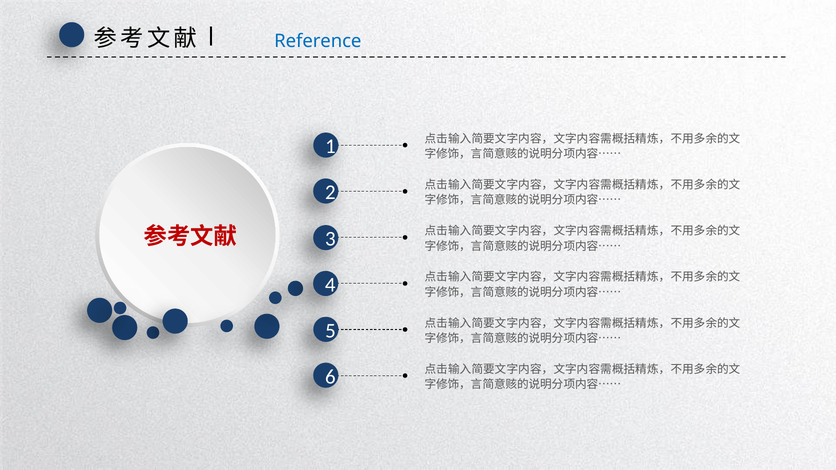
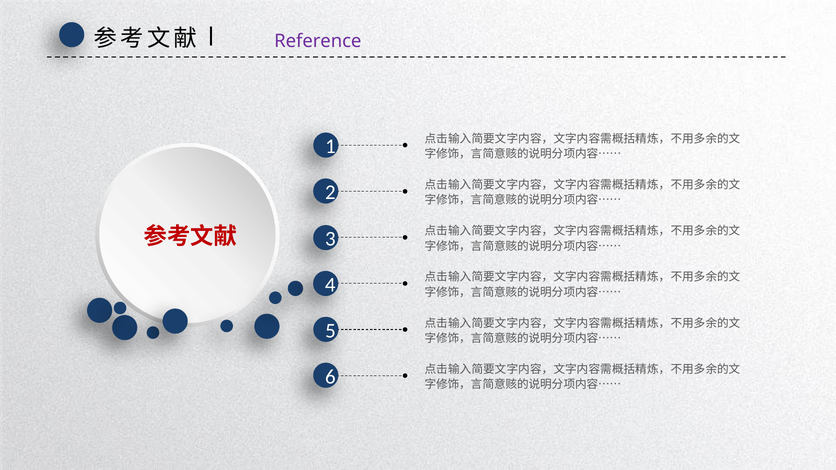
Reference colour: blue -> purple (318, 41)
